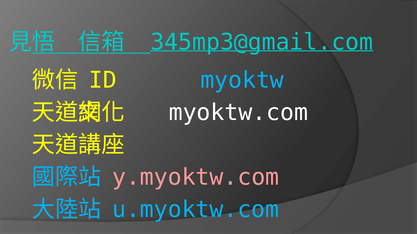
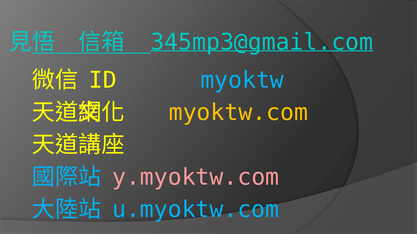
myoktw.com colour: white -> yellow (238, 113)
